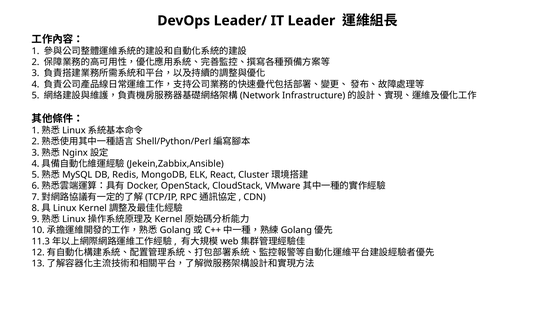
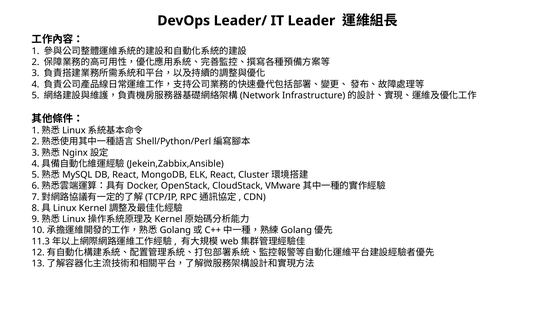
DB Redis: Redis -> React (125, 175)
